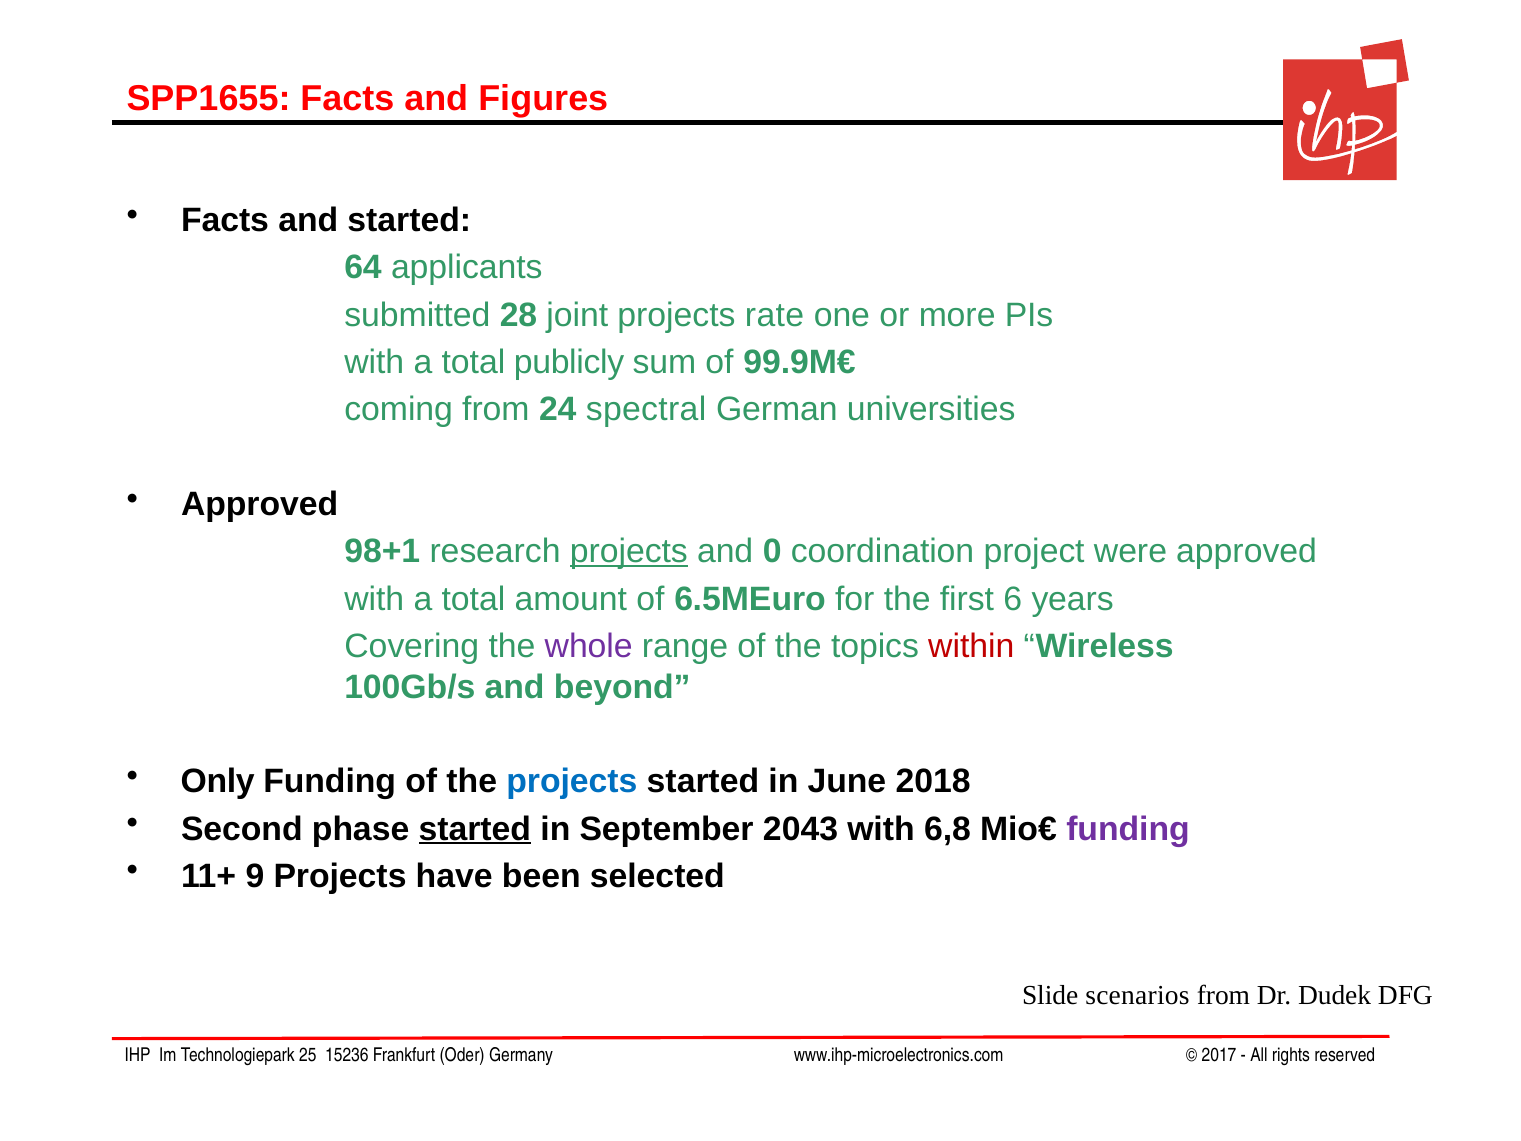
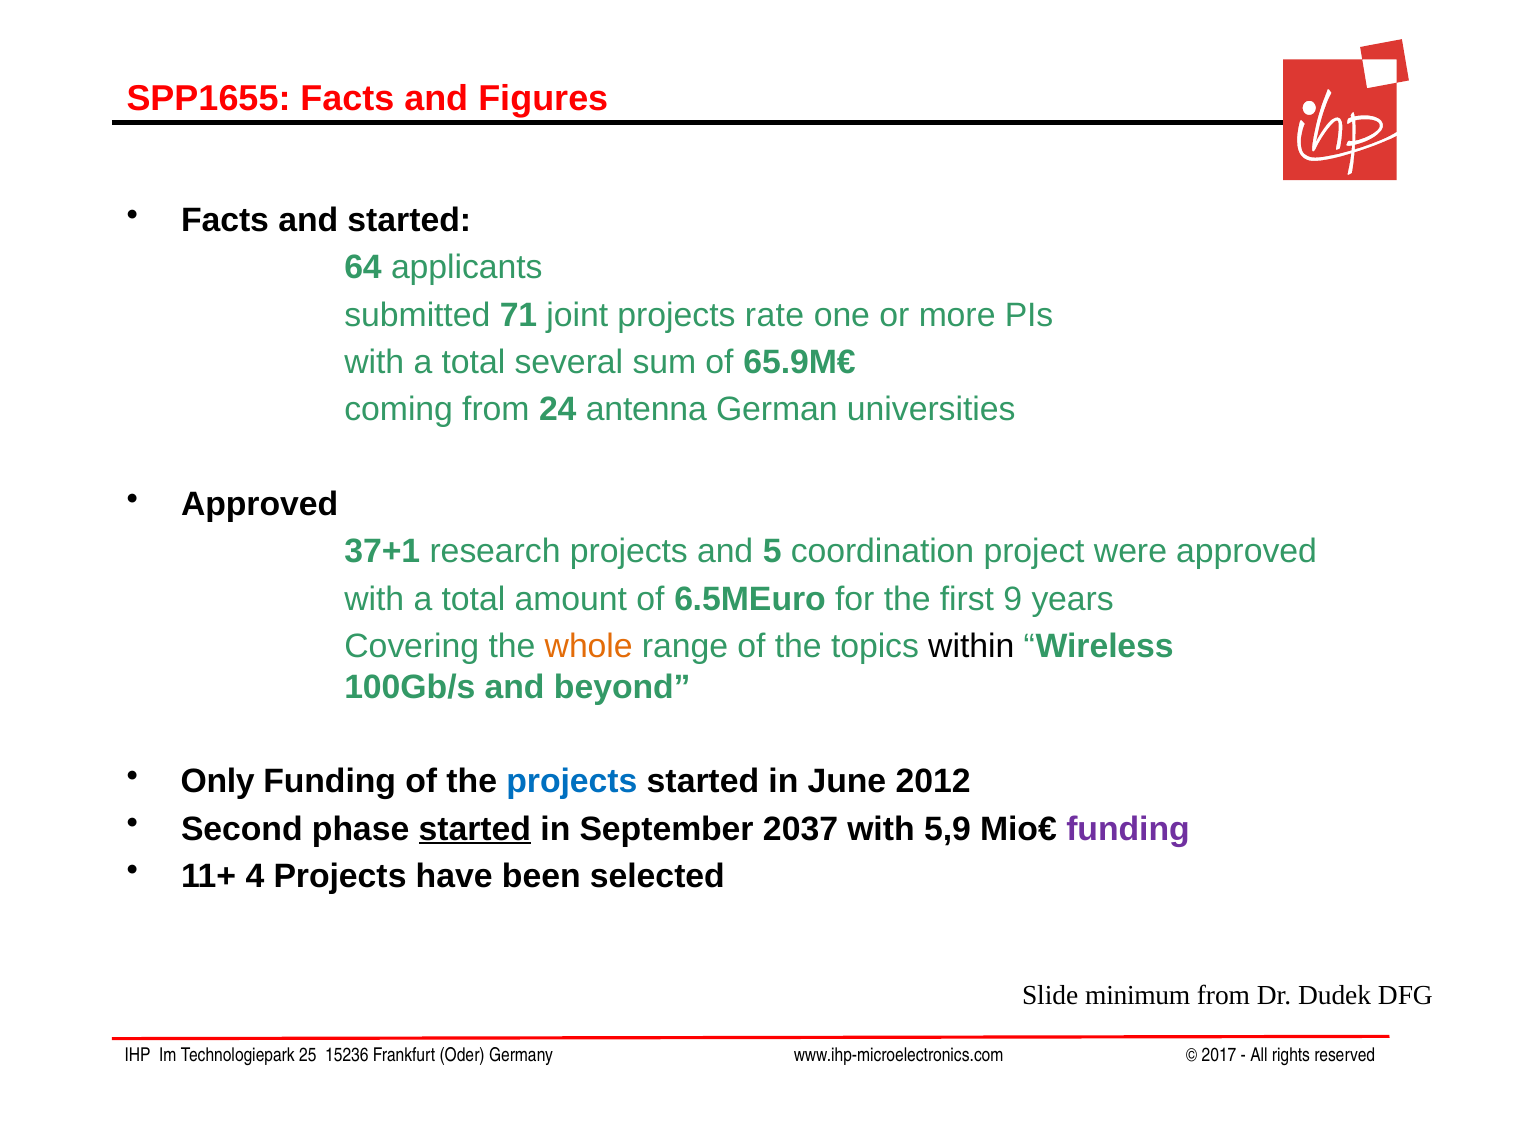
28: 28 -> 71 (519, 315)
publicly: publicly -> several (569, 362)
99.9M€: 99.9M€ -> 65.9M€ (800, 362)
spectral: spectral -> antenna (646, 410)
98+1: 98+1 -> 37+1 (382, 552)
projects underline: present -> none (629, 552)
0: 0 -> 5 (772, 552)
6: 6 -> 9 (1013, 599)
whole colour: purple -> orange (589, 646)
within colour: red -> black (971, 646)
2018: 2018 -> 2012 (933, 781)
2043: 2043 -> 2037 (801, 829)
6,8: 6,8 -> 5,9 (947, 829)
9: 9 -> 4 (255, 876)
scenarios: scenarios -> minimum (1138, 995)
